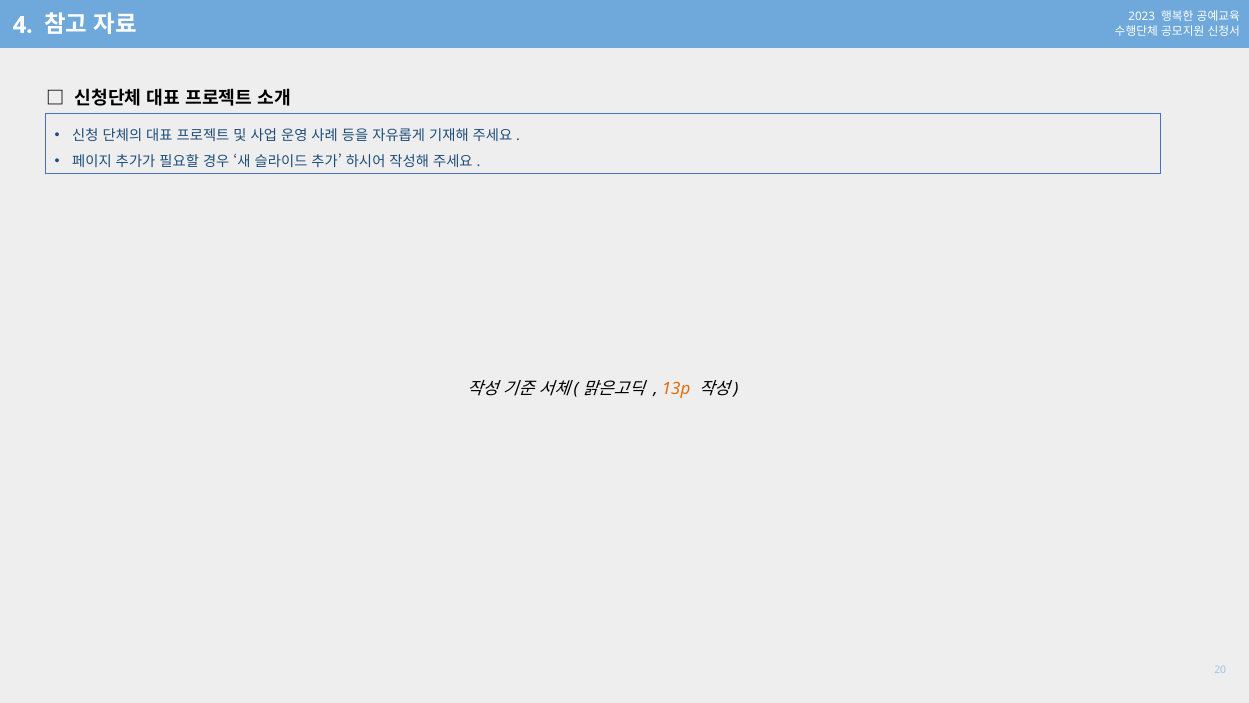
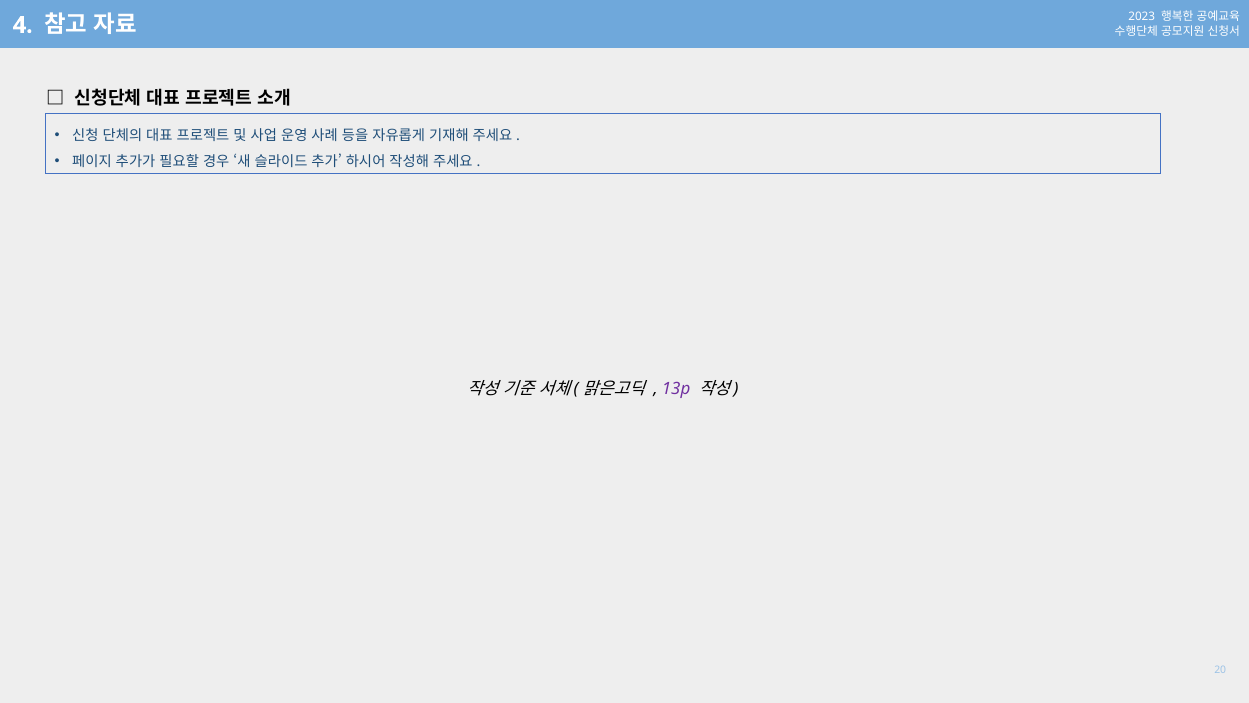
13p colour: orange -> purple (676, 389)
